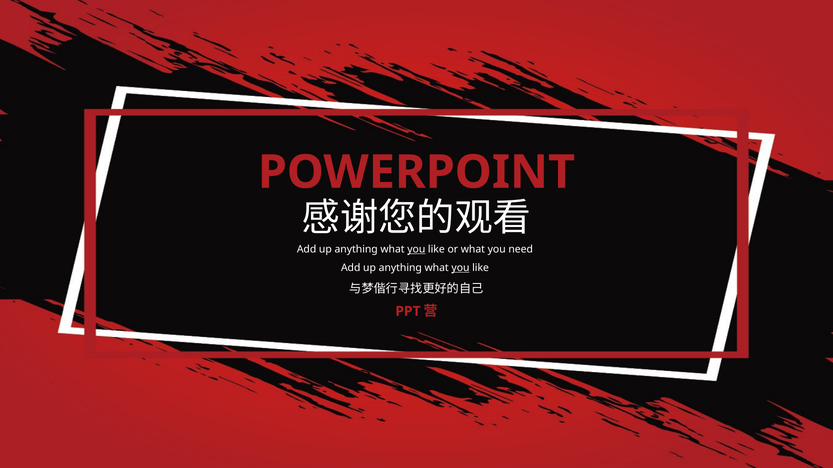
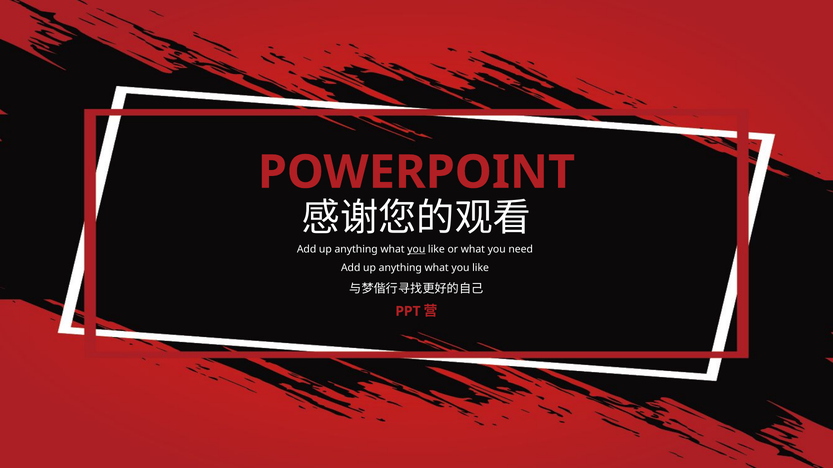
you underline: present -> none (460, 268)
